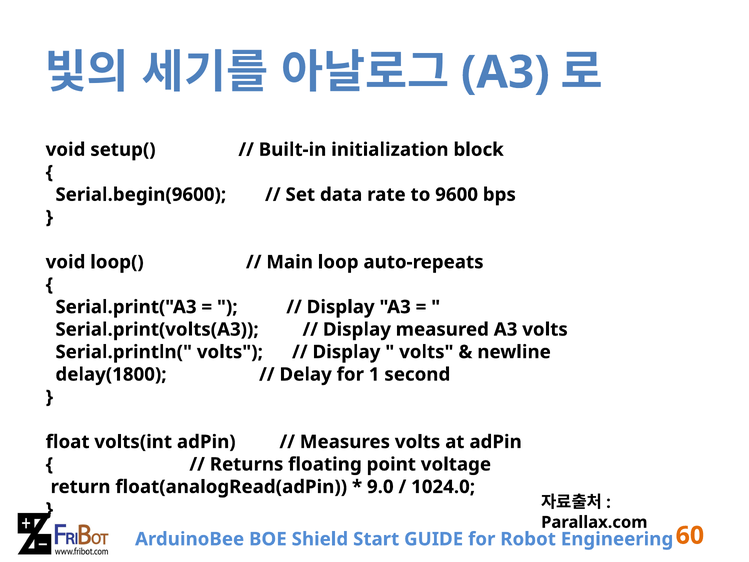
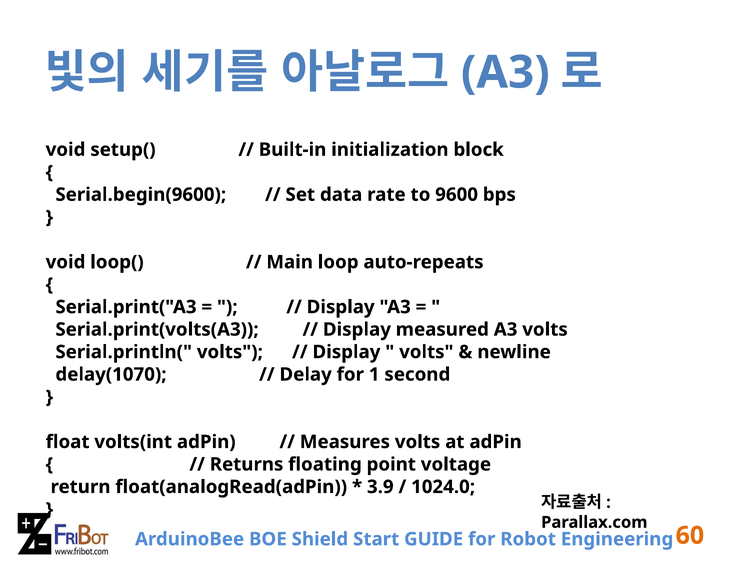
delay(1800: delay(1800 -> delay(1070 (111, 374)
9.0: 9.0 -> 3.9 (380, 487)
